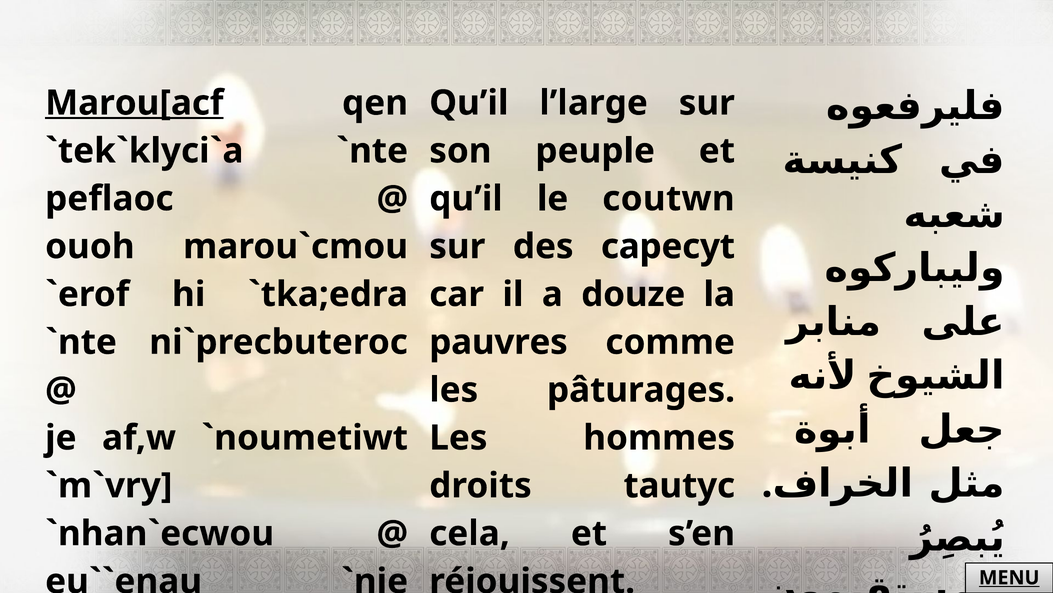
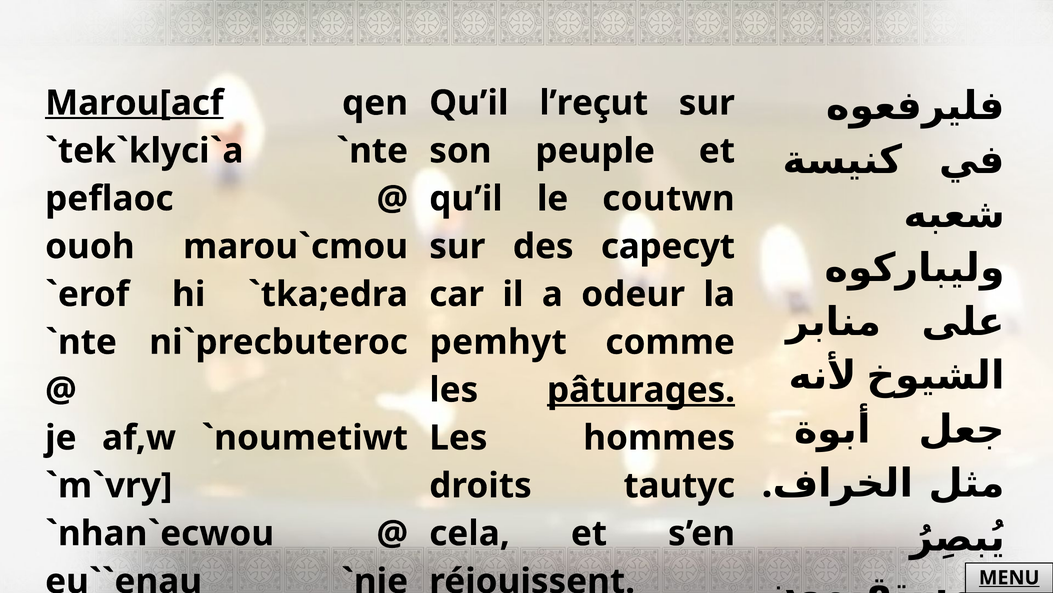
l’large: l’large -> l’reçut (594, 103)
douze: douze -> odeur (633, 294)
pauvres: pauvres -> pemhyt (498, 342)
pâturages underline: none -> present (641, 390)
